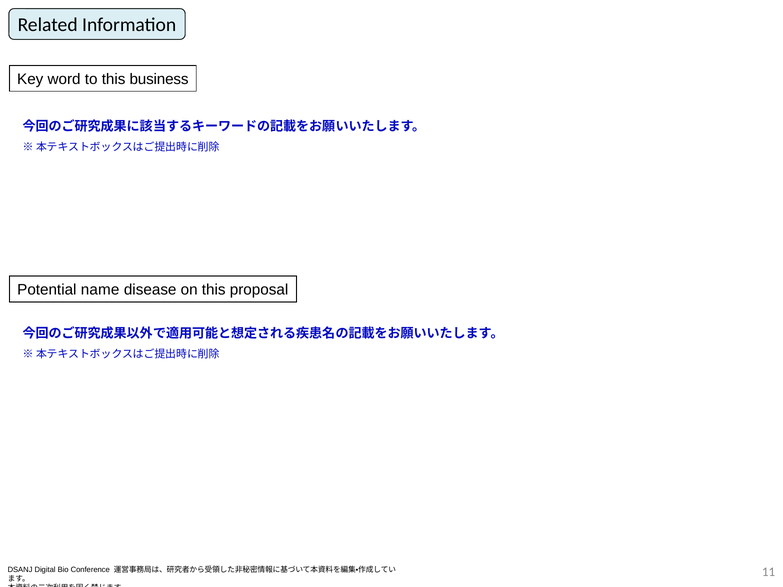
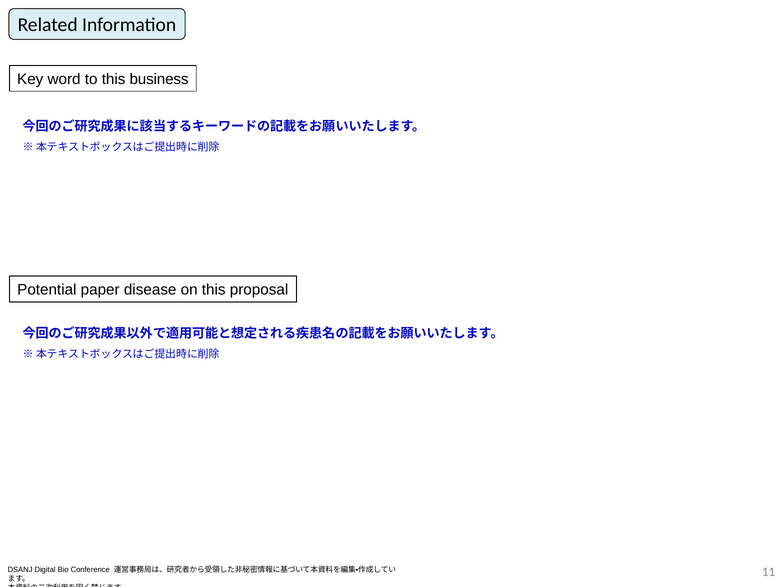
name: name -> paper (100, 290)
